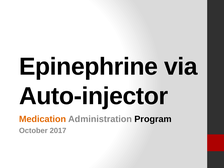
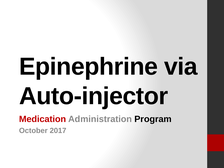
Medication colour: orange -> red (43, 119)
